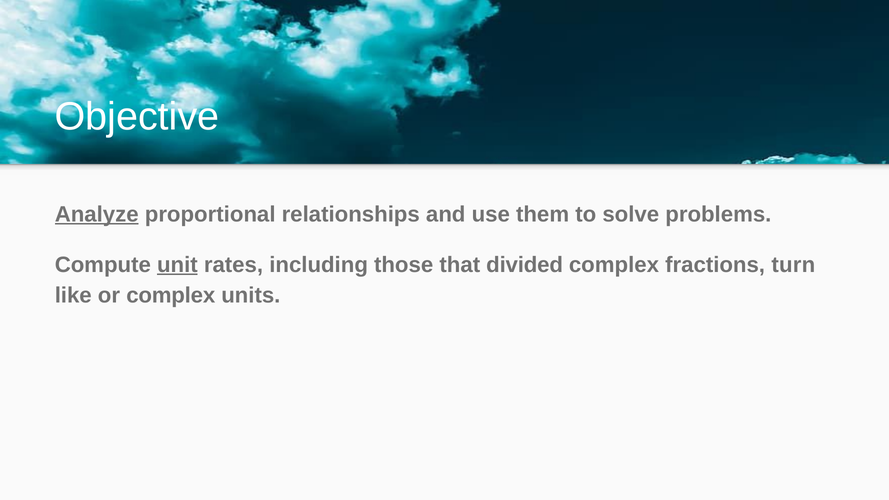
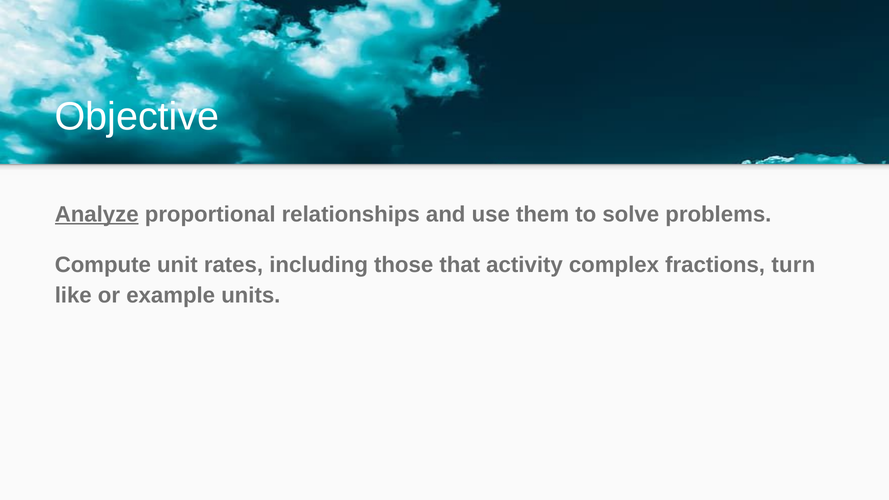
unit underline: present -> none (177, 265)
divided: divided -> activity (525, 265)
or complex: complex -> example (171, 295)
